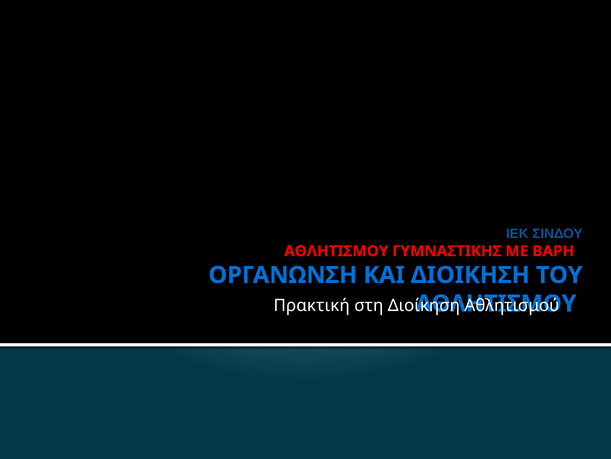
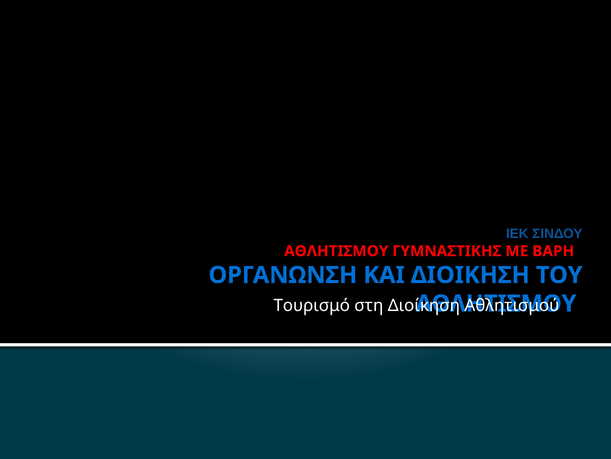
Πρακτική: Πρακτική -> Τουρισμό (312, 305)
